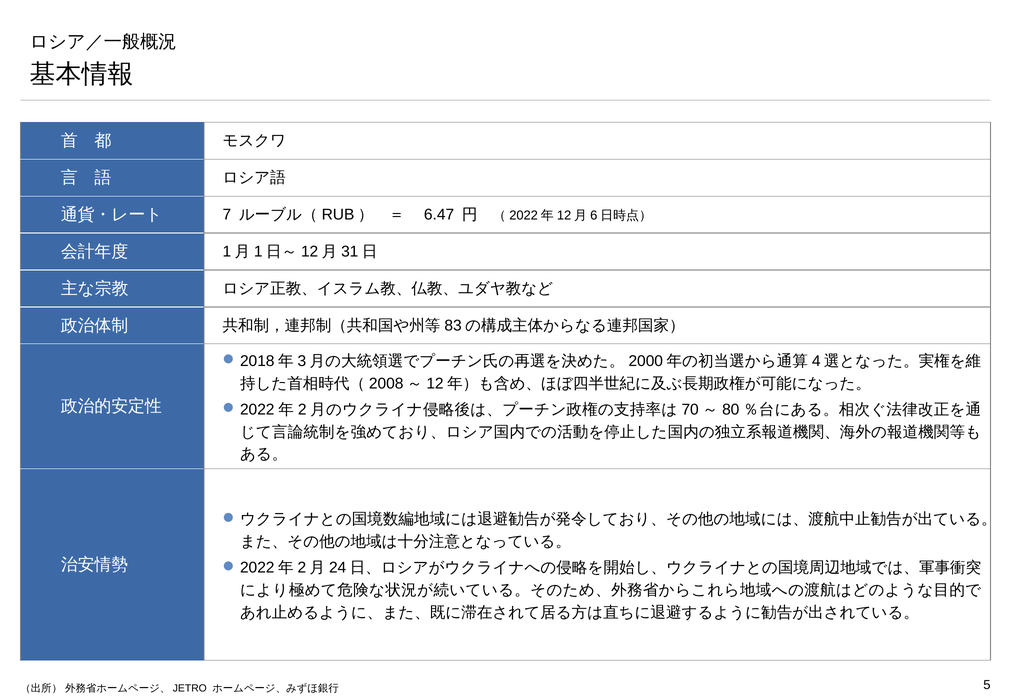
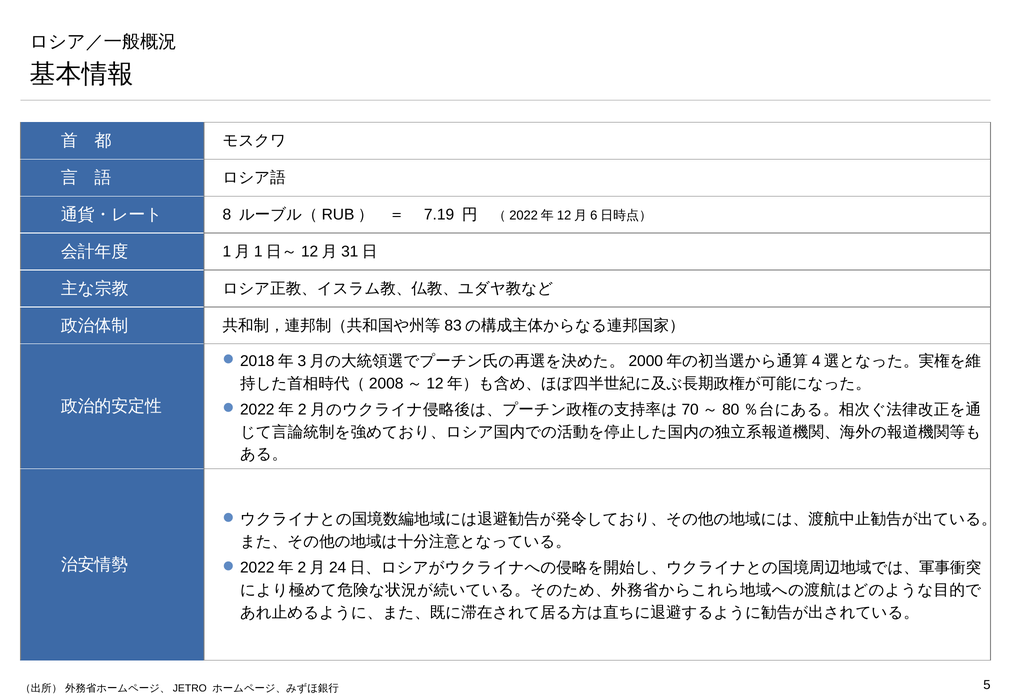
7: 7 -> 8 (227, 215)
6.47: 6.47 -> 7.19 (439, 215)
